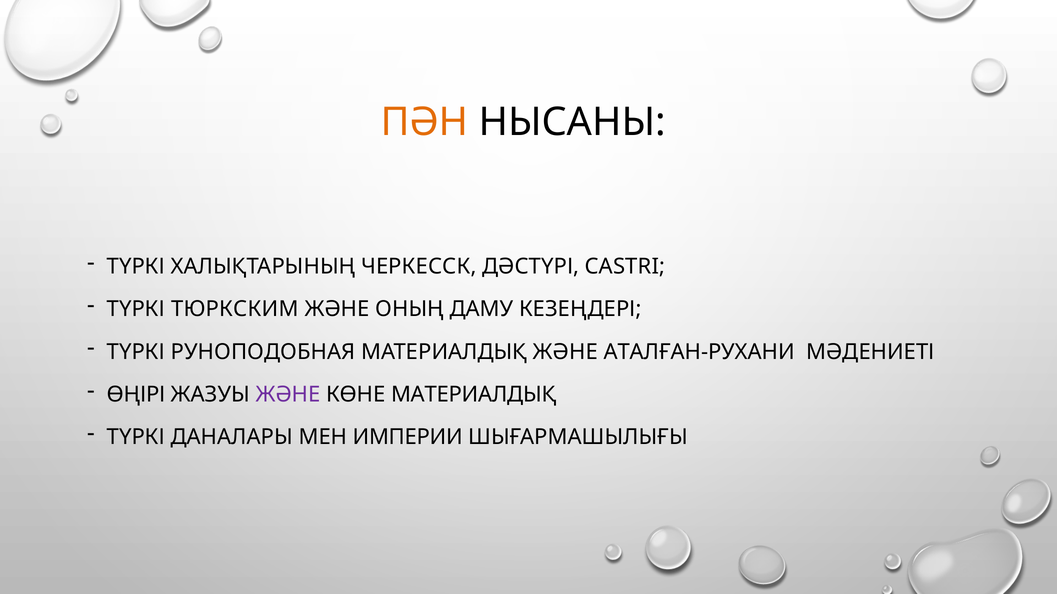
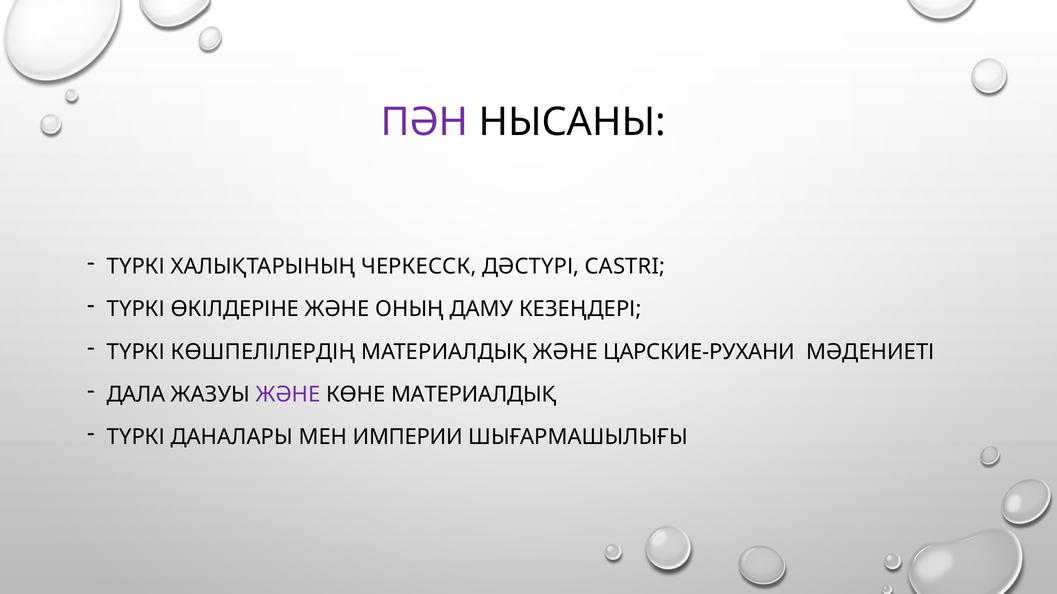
ПӘН colour: orange -> purple (424, 123)
ТЮРКСКИМ: ТЮРКСКИМ -> ӨКІЛДЕРІНЕ (235, 309)
РУНОПОДОБНАЯ: РУНОПОДОБНАЯ -> КӨШПЕЛІЛЕРДІҢ (263, 352)
АТАЛҒАН-РУХАНИ: АТАЛҒАН-РУХАНИ -> ЦАРСКИЕ-РУХАНИ (699, 352)
ӨҢІРІ: ӨҢІРІ -> ДАЛА (136, 395)
